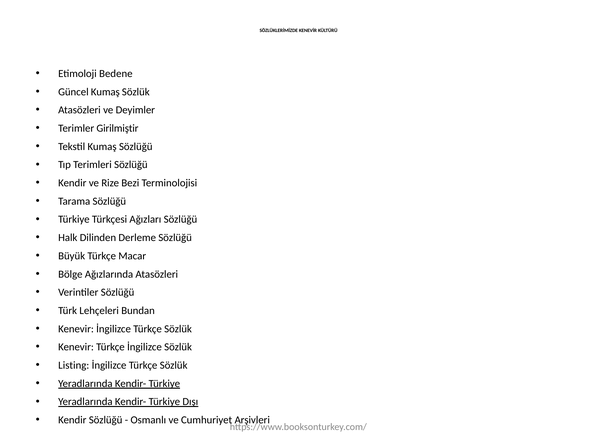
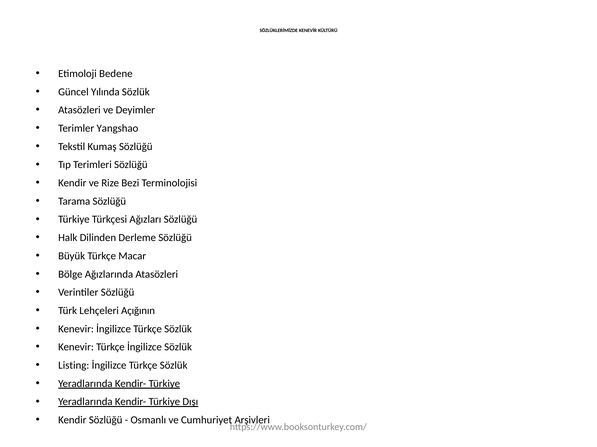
Güncel Kumaş: Kumaş -> Yılında (105, 92)
Girilmiştir: Girilmiştir -> Yangshao (117, 128)
Bundan: Bundan -> Açığının (138, 311)
